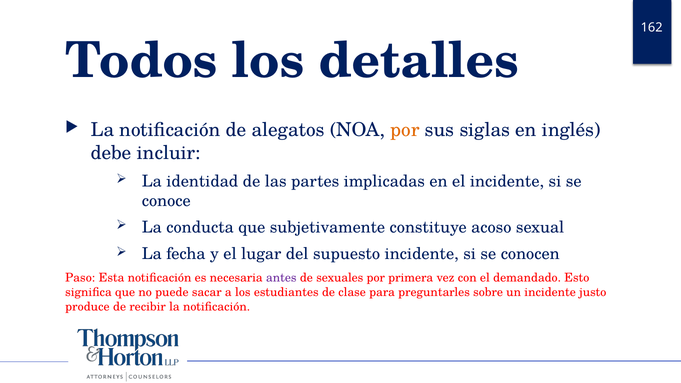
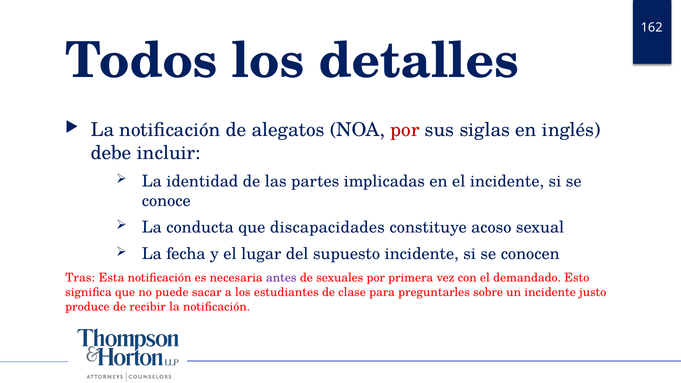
por colour: orange -> red (405, 130)
subjetivamente: subjetivamente -> discapacidades (327, 227)
Paso: Paso -> Tras (80, 278)
